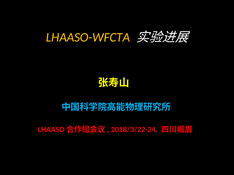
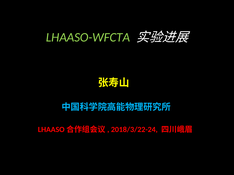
LHAASO-WFCTA colour: yellow -> light green (88, 37)
